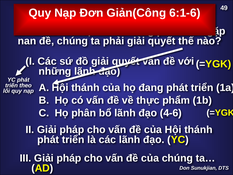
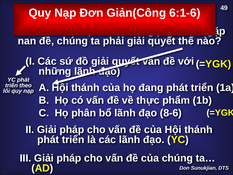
4-6: 4-6 -> 8-6 (171, 113)
